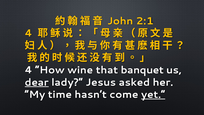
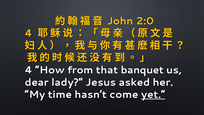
2:1: 2:1 -> 2:0 (145, 21)
wine: wine -> from (80, 70)
dear underline: present -> none (37, 82)
